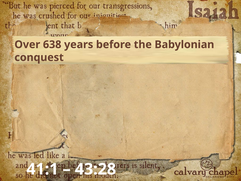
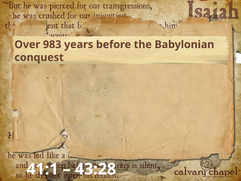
638: 638 -> 983 (52, 45)
